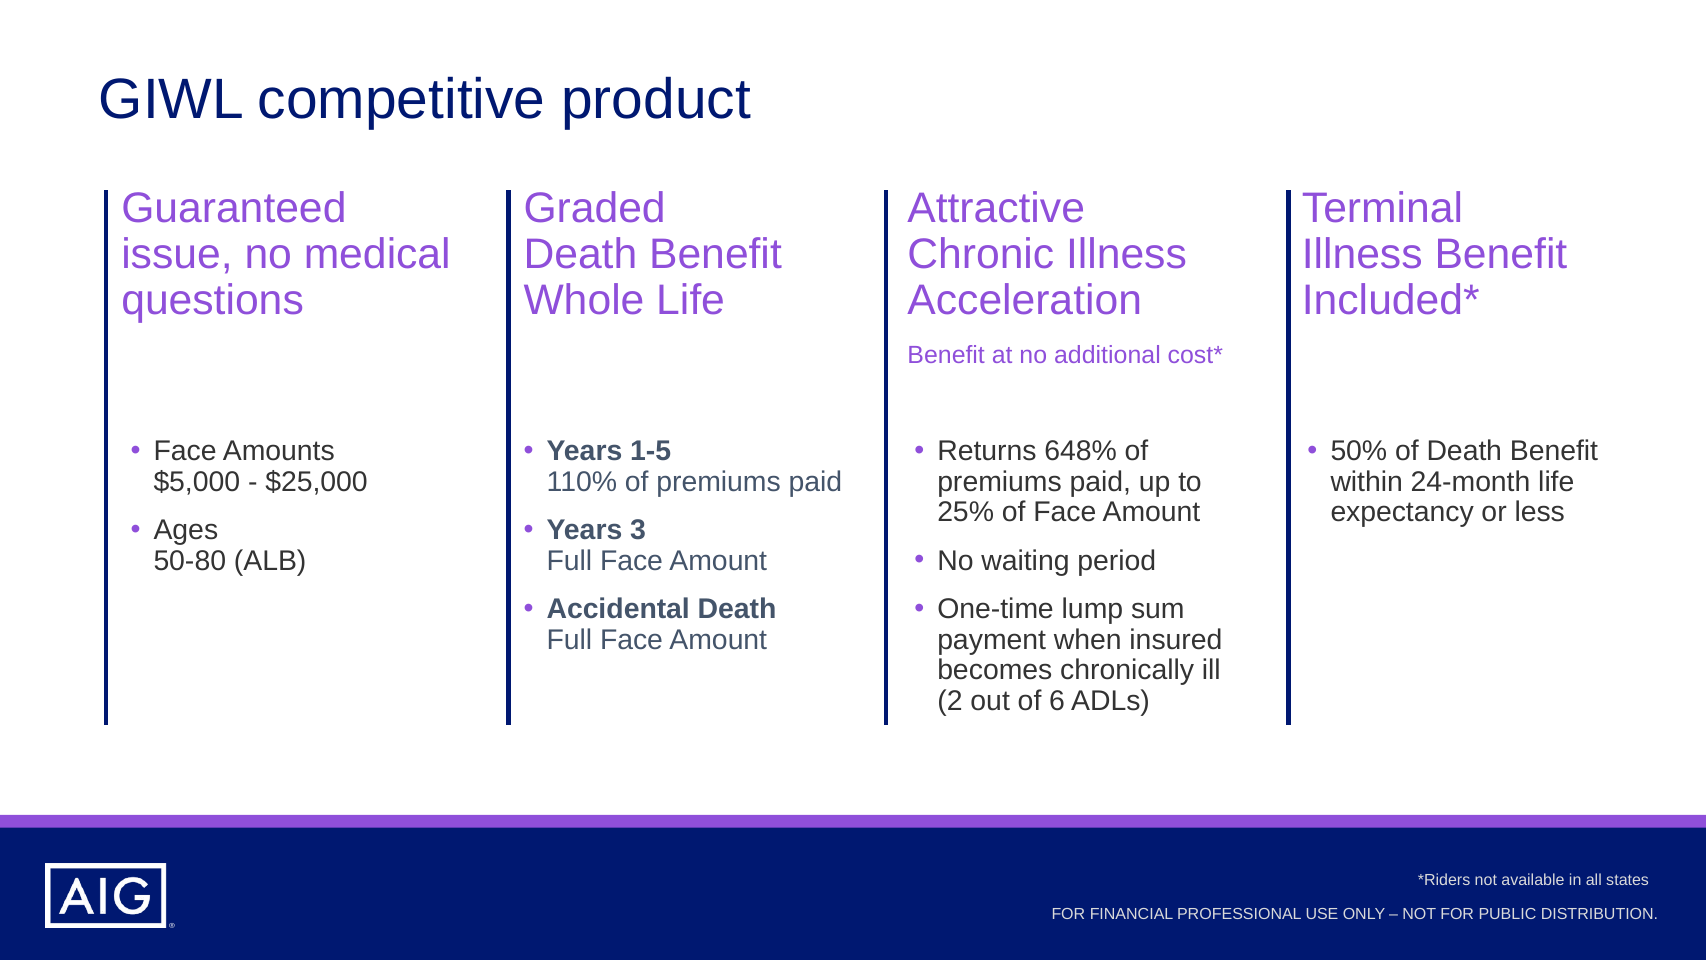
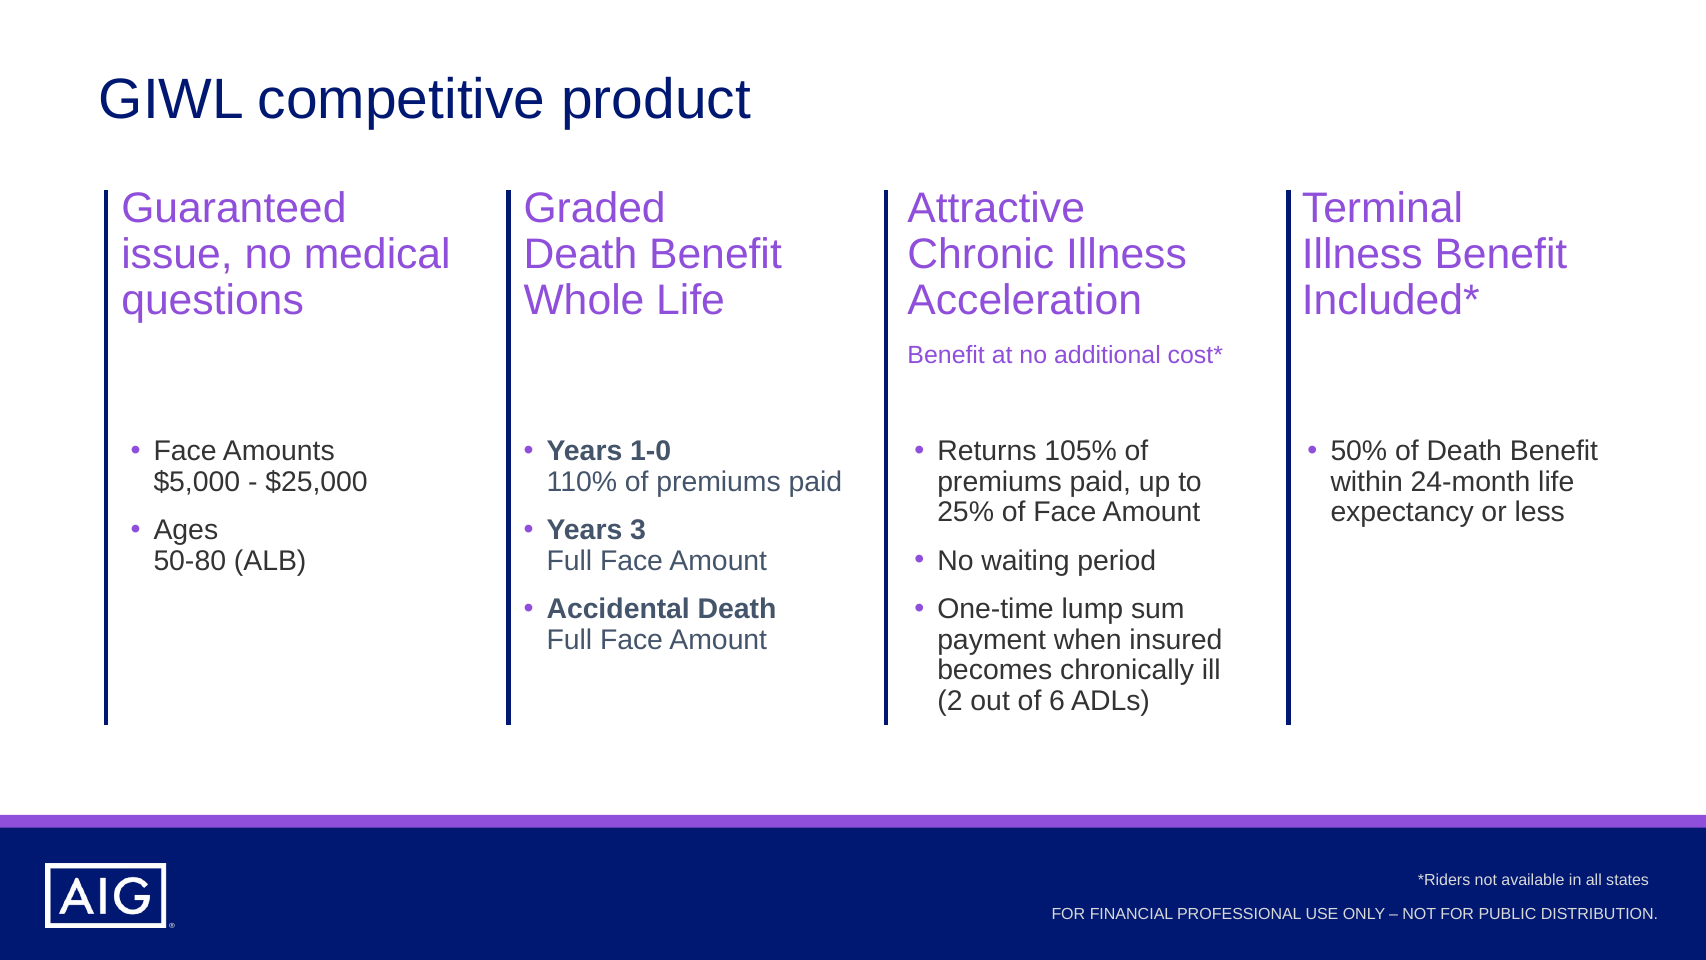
1-5: 1-5 -> 1-0 (651, 451)
648%: 648% -> 105% (1081, 451)
